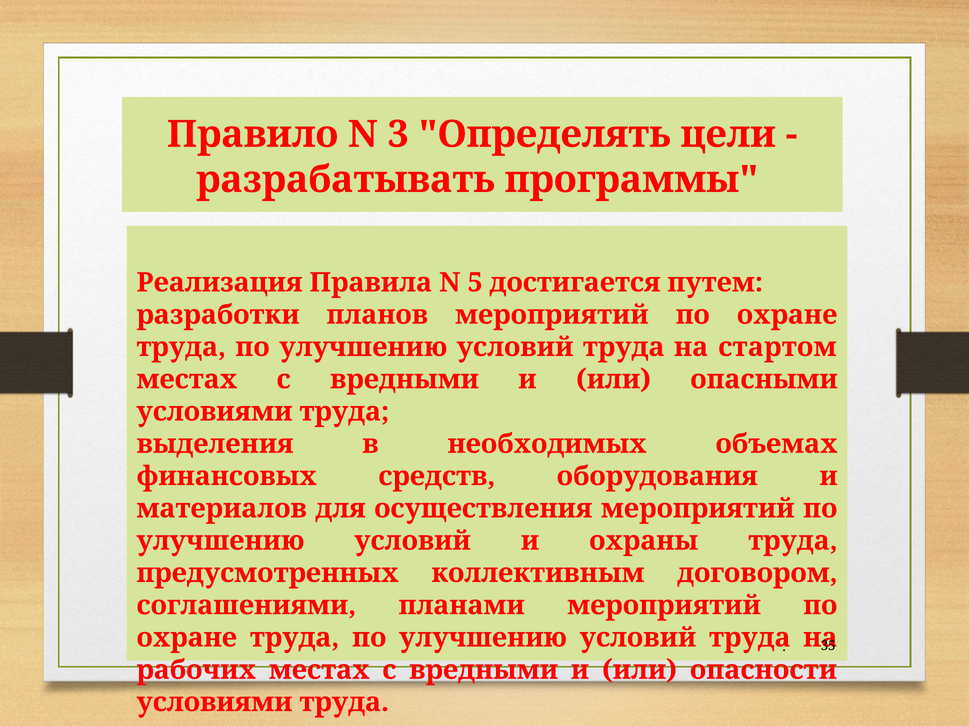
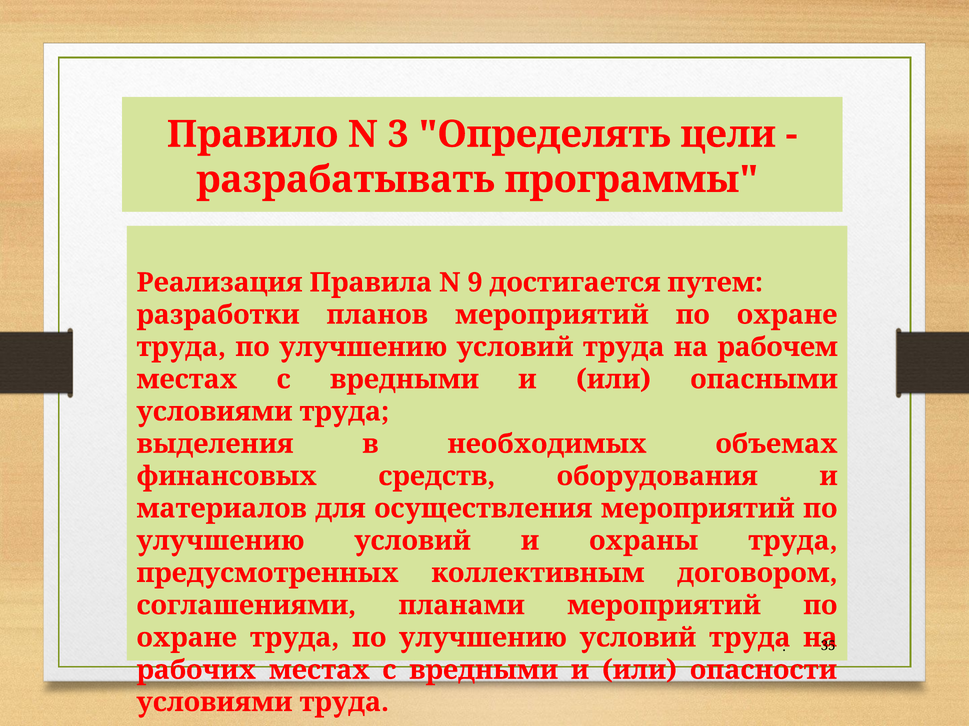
5: 5 -> 9 (475, 283)
стартом: стартом -> рабочем (778, 347)
